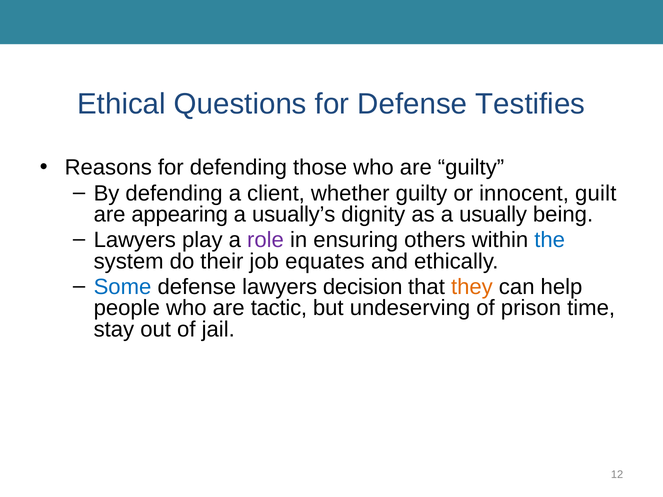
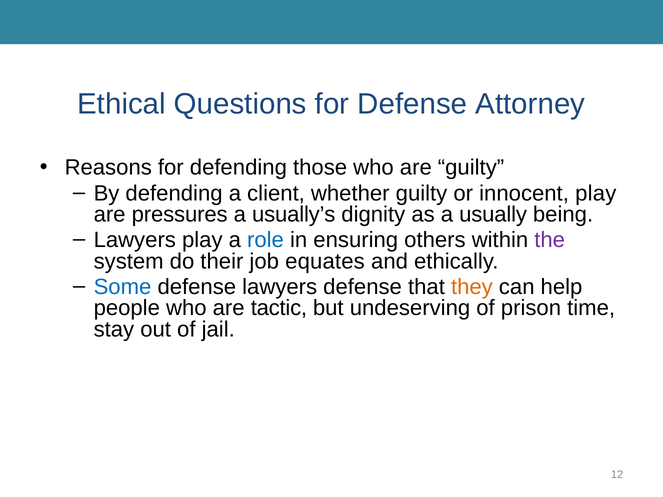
Testifies: Testifies -> Attorney (530, 104)
innocent guilt: guilt -> play (596, 193)
appearing: appearing -> pressures (180, 215)
role colour: purple -> blue (265, 240)
the colour: blue -> purple (550, 240)
lawyers decision: decision -> defense (363, 287)
